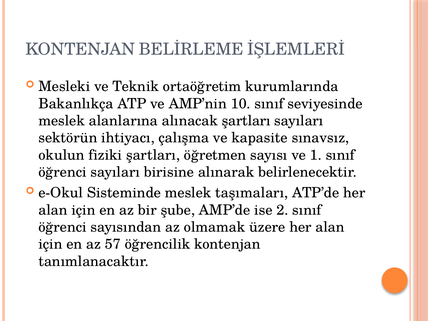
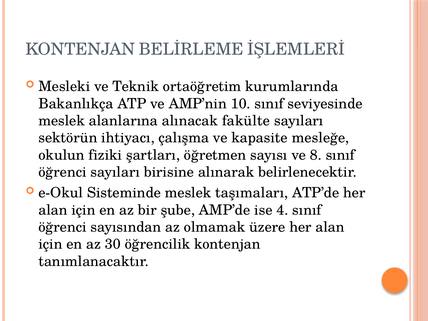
alınacak şartları: şartları -> fakülte (246, 121)
sınavsız: sınavsız -> mesleğe (320, 138)
1: 1 -> 8 (316, 155)
2: 2 -> 4 (282, 210)
57: 57 -> 30 (113, 244)
